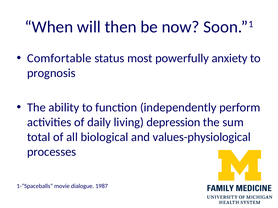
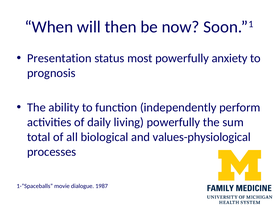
Comfortable: Comfortable -> Presentation (59, 58)
living depression: depression -> powerfully (173, 123)
